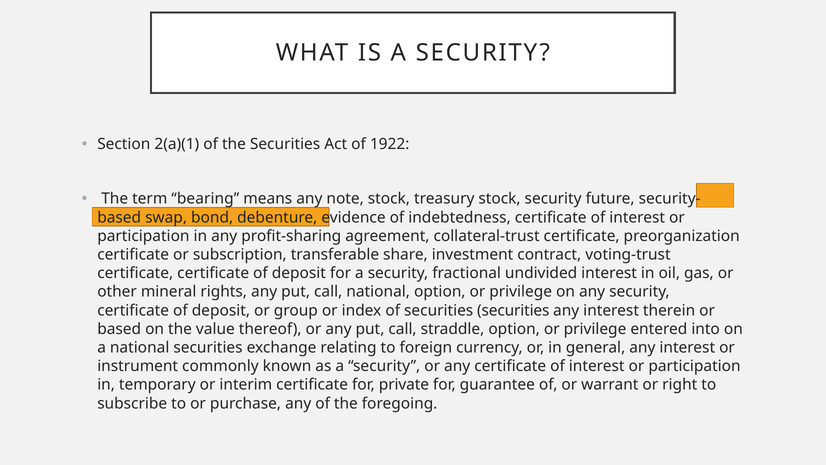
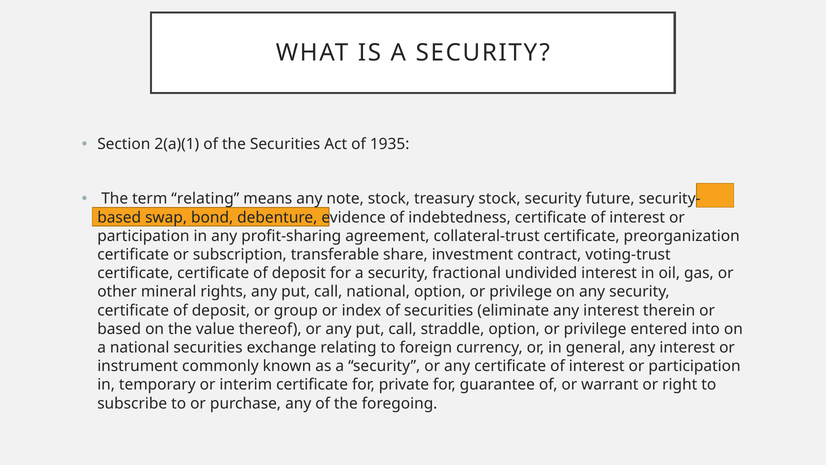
1922: 1922 -> 1935 (390, 144)
term bearing: bearing -> relating (205, 199)
securities securities: securities -> eliminate (513, 310)
